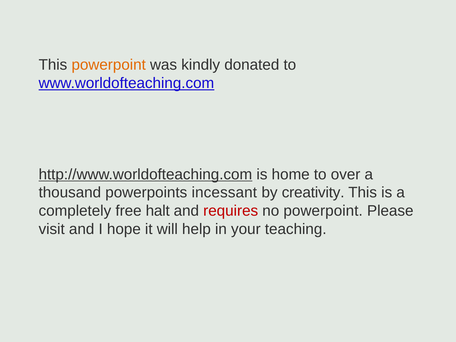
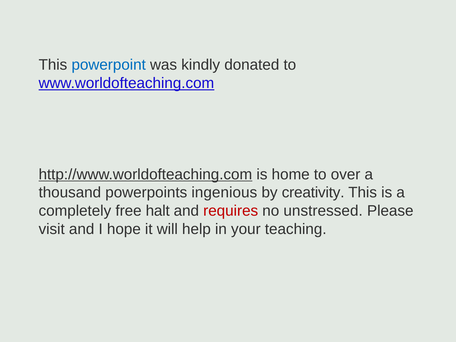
powerpoint colour: orange -> blue (109, 65)
incessant: incessant -> ingenious (224, 193)
no powerpoint: powerpoint -> unstressed (323, 211)
